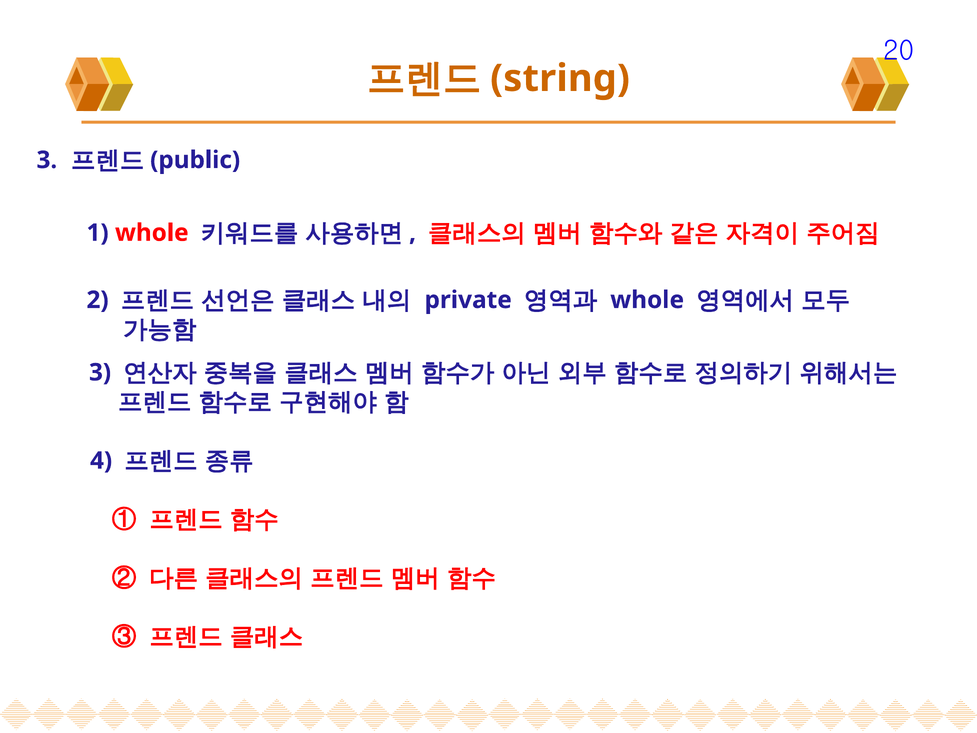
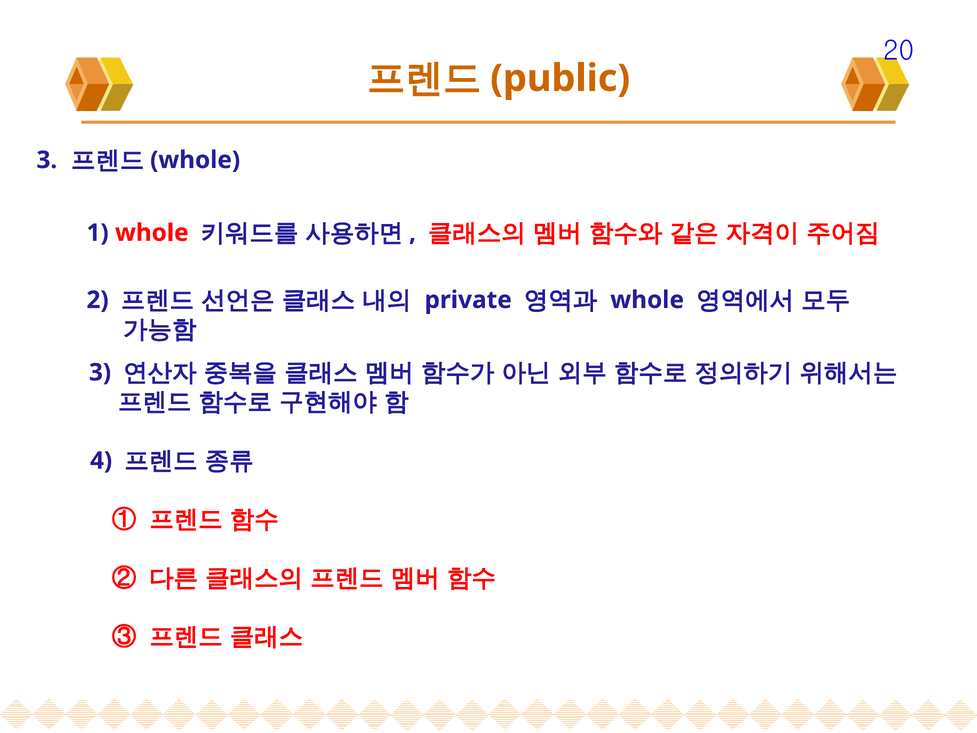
string: string -> public (560, 78)
public: public -> whole (195, 160)
